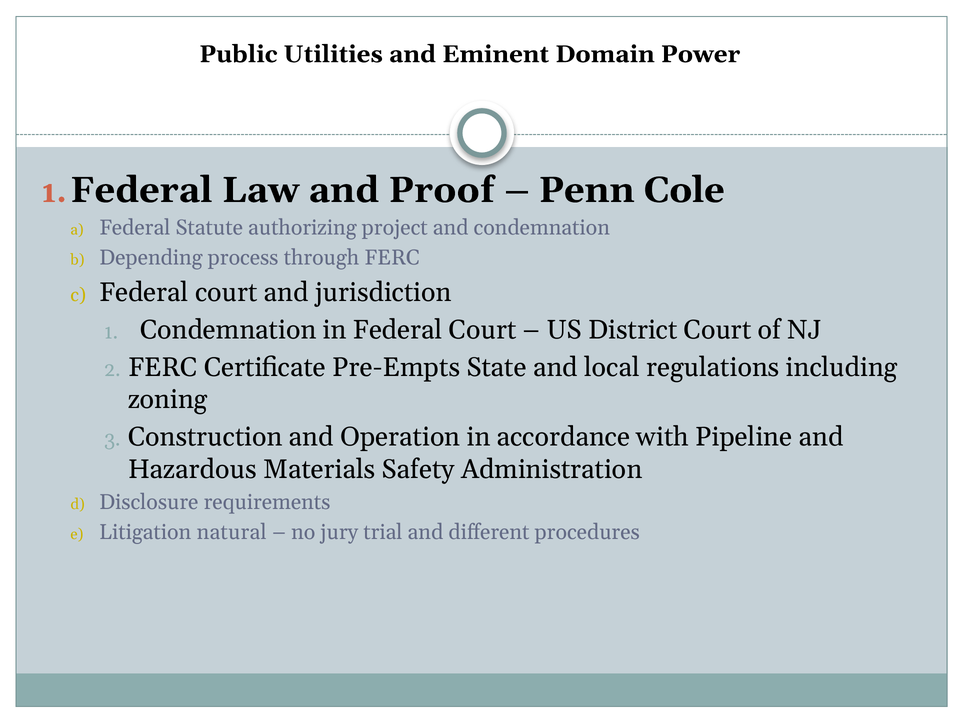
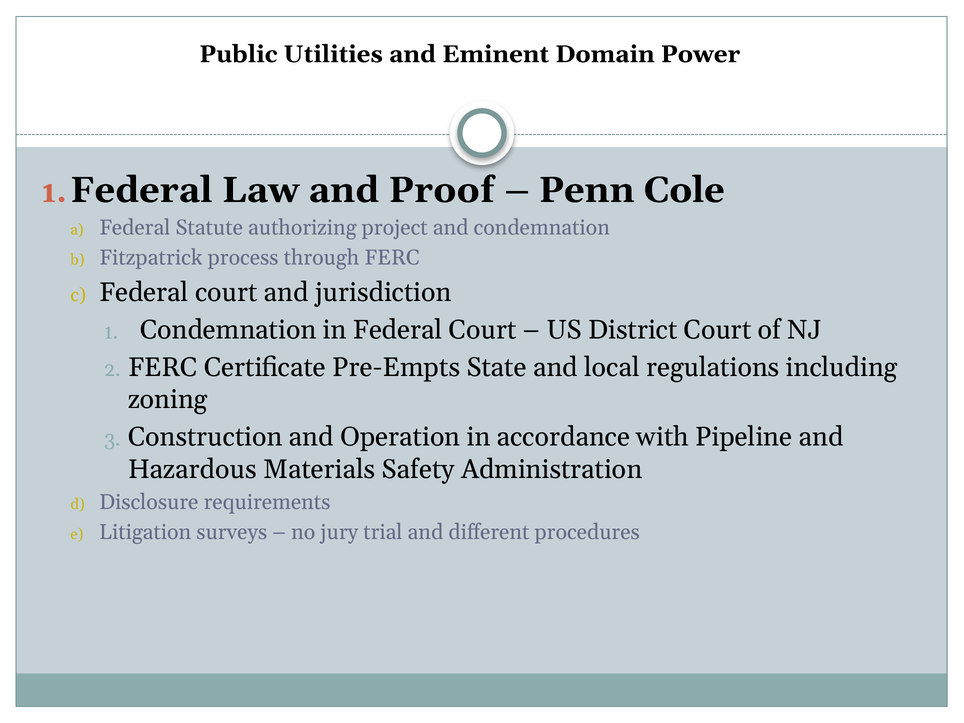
Depending: Depending -> Fitzpatrick (151, 258)
natural: natural -> surveys (232, 532)
